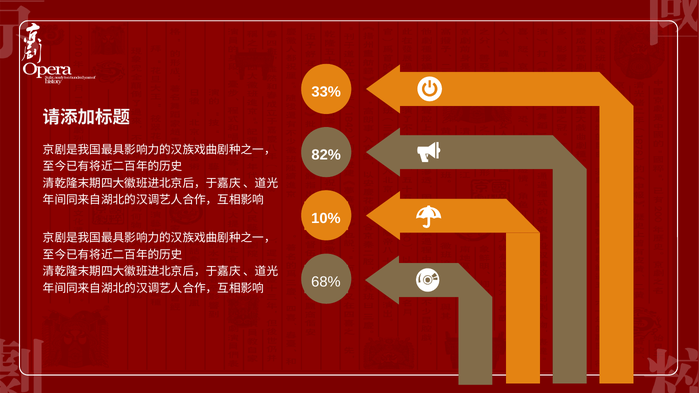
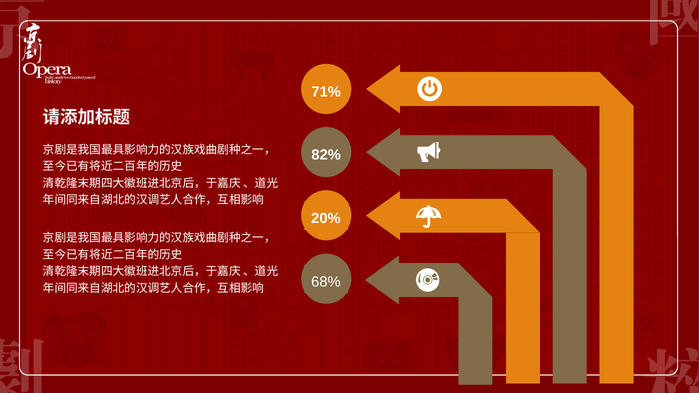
33%: 33% -> 71% (326, 92)
10%: 10% -> 20% (326, 219)
